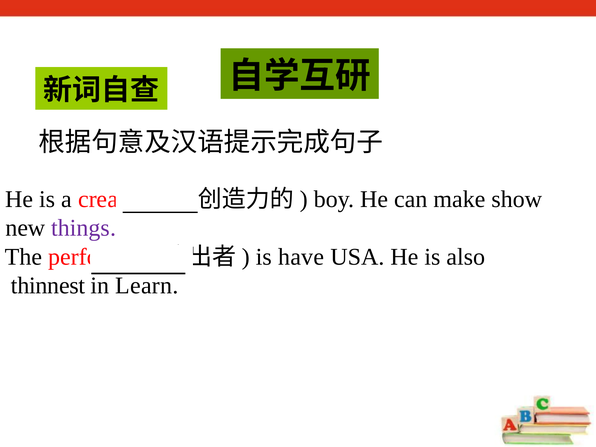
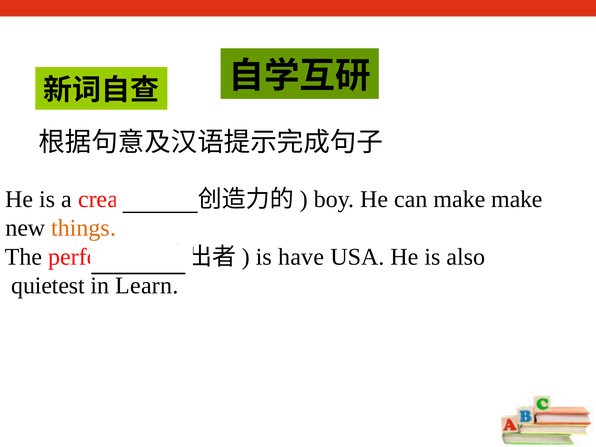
make show: show -> make (517, 199)
things colour: purple -> orange (84, 228)
thinnest: thinnest -> quietest (48, 286)
